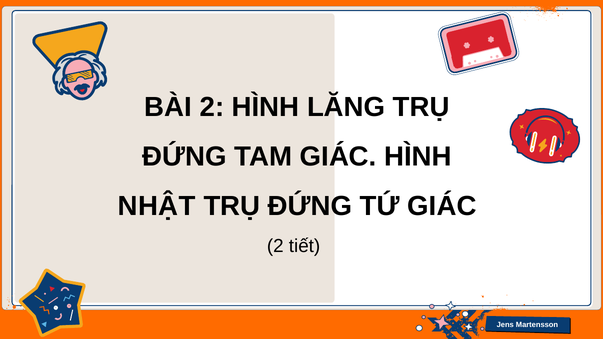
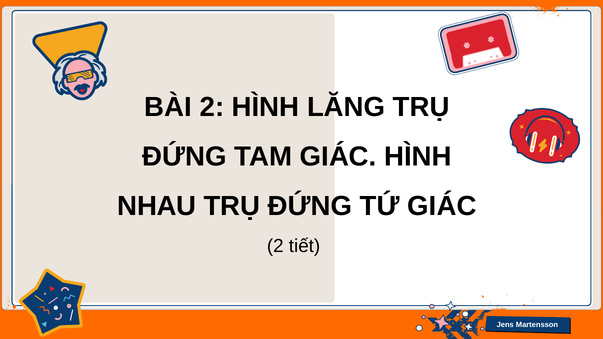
NHẬT: NHẬT -> NHAU (157, 206)
